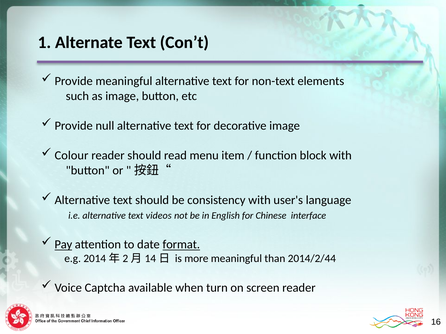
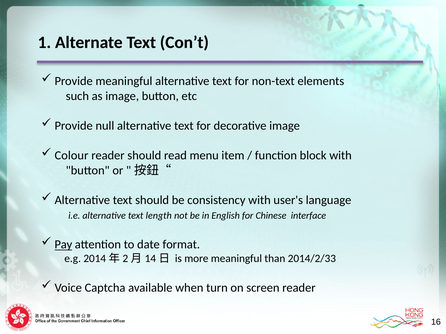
videos: videos -> length (159, 216)
format underline: present -> none (181, 245)
2014/2/44: 2014/2/44 -> 2014/2/33 (312, 259)
